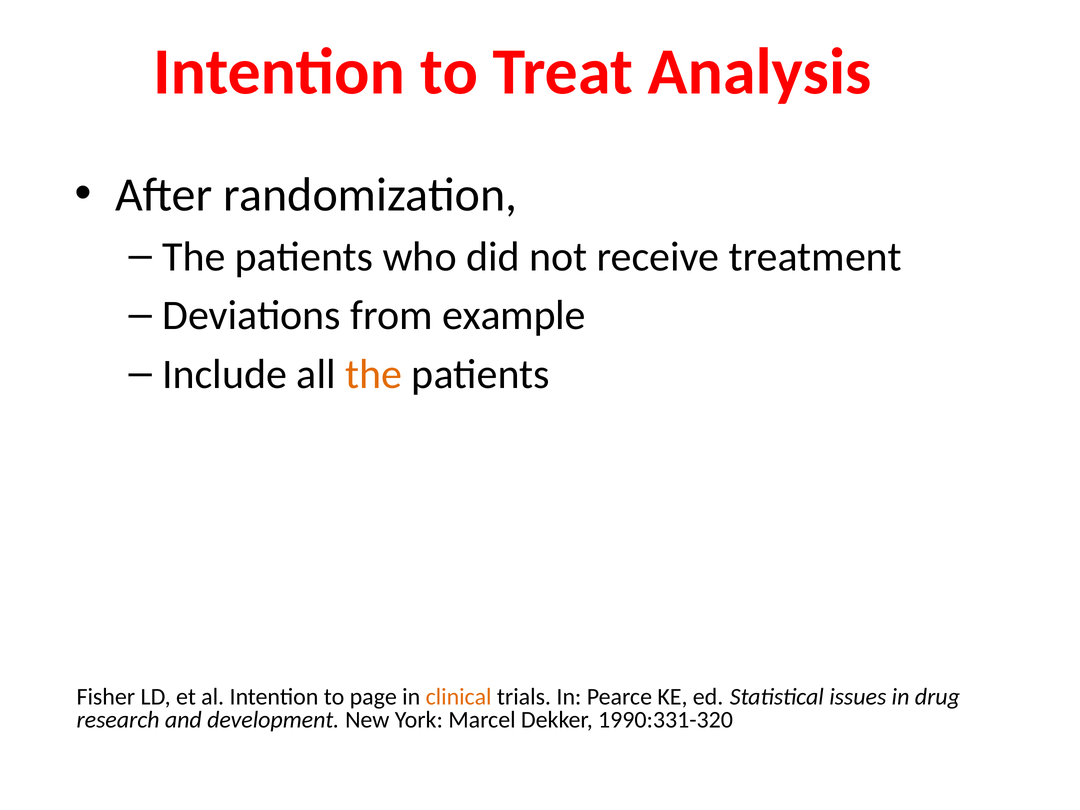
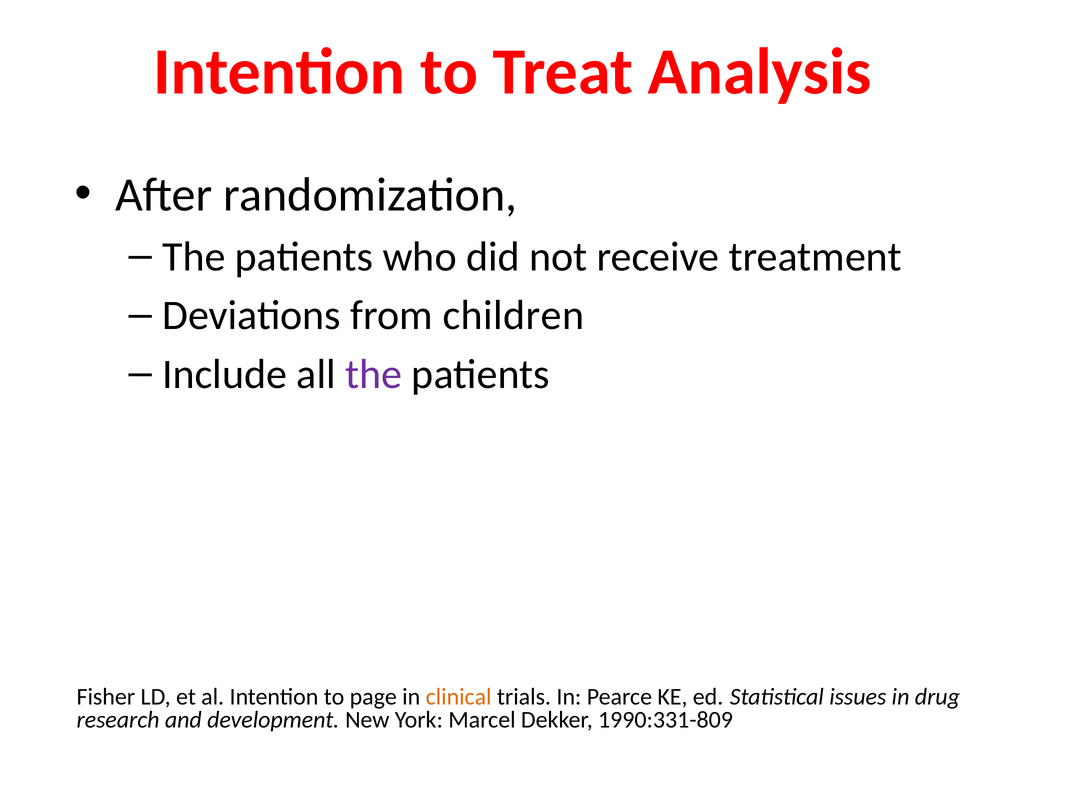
example: example -> children (513, 316)
the colour: orange -> purple (374, 374)
1990:331-320: 1990:331-320 -> 1990:331-809 (666, 720)
